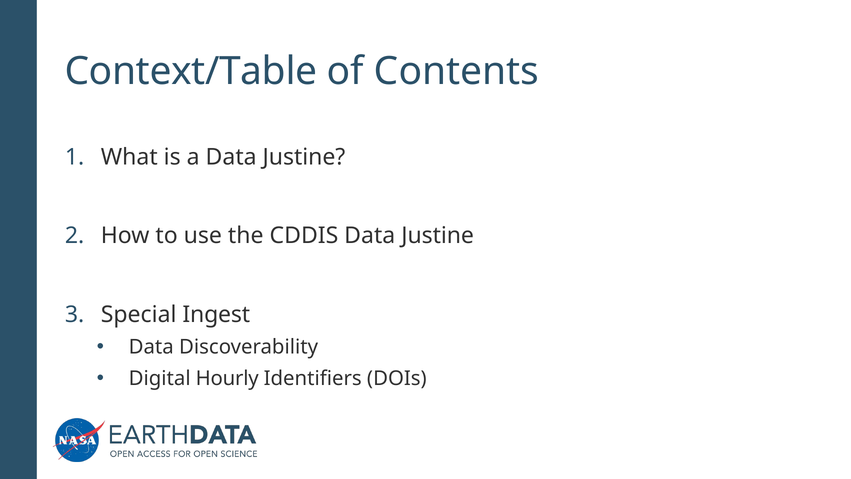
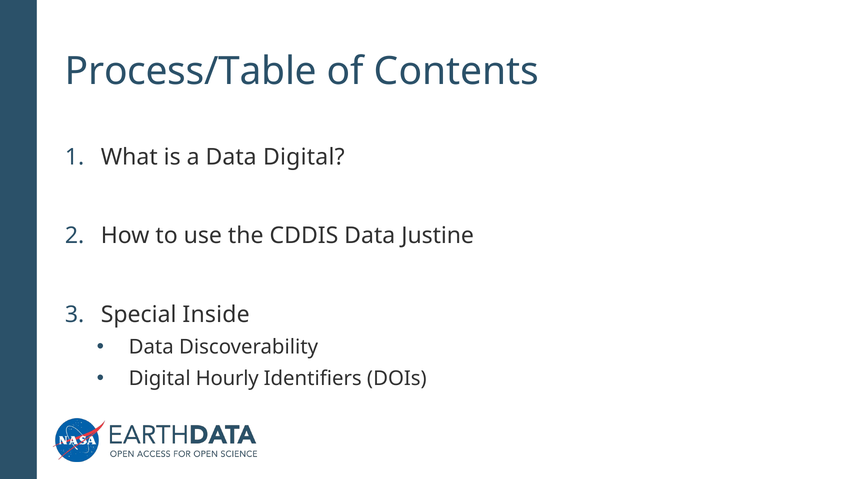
Context/Table: Context/Table -> Process/Table (191, 71)
a Data Justine: Justine -> Digital (304, 157)
Ingest: Ingest -> Inside (216, 314)
